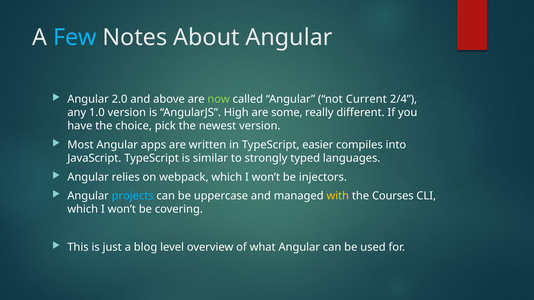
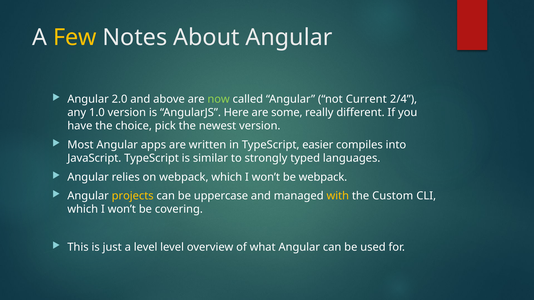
Few colour: light blue -> yellow (75, 37)
High: High -> Here (236, 113)
be injectors: injectors -> webpack (323, 177)
projects colour: light blue -> yellow (133, 196)
Courses: Courses -> Custom (393, 196)
a blog: blog -> level (146, 247)
